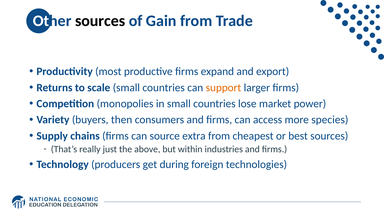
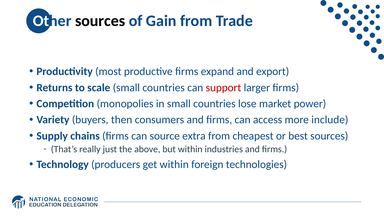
support colour: orange -> red (223, 88)
species: species -> include (330, 120)
get during: during -> within (174, 164)
